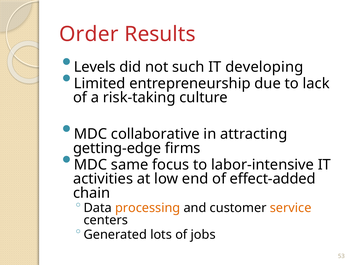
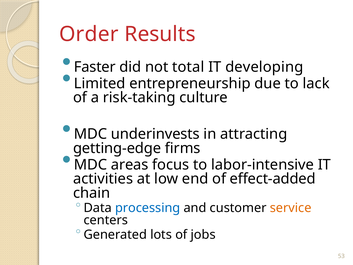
Levels: Levels -> Faster (95, 67)
such: such -> total (188, 67)
collaborative: collaborative -> underinvests (155, 134)
same: same -> areas (130, 165)
processing colour: orange -> blue (148, 208)
